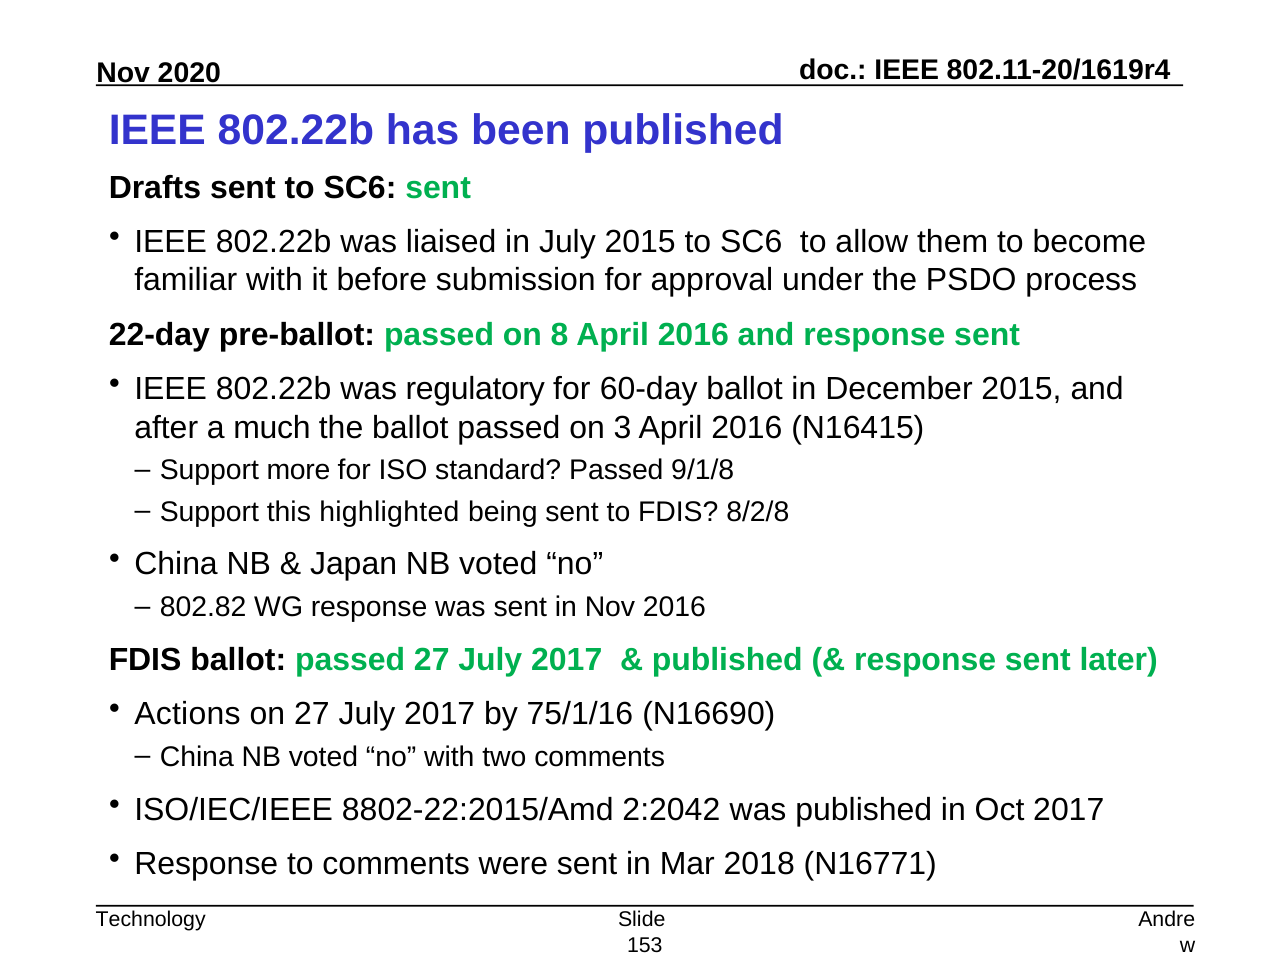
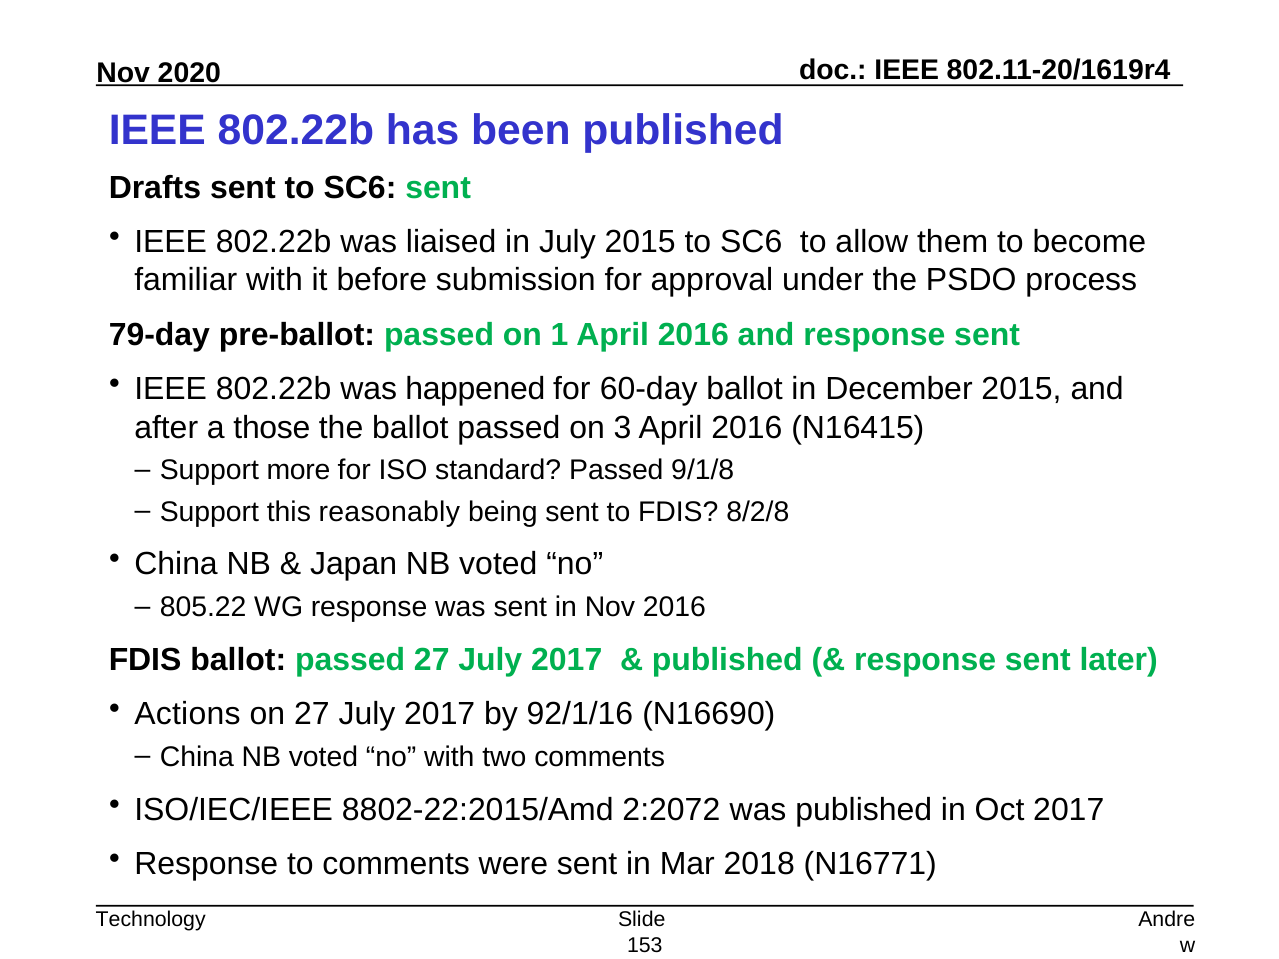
22-day: 22-day -> 79-day (159, 335)
8: 8 -> 1 (560, 335)
regulatory: regulatory -> happened (475, 389)
much: much -> those (272, 428)
highlighted: highlighted -> reasonably (389, 512)
802.82: 802.82 -> 805.22 (203, 607)
75/1/16: 75/1/16 -> 92/1/16 (580, 714)
2:2042: 2:2042 -> 2:2072 (671, 810)
